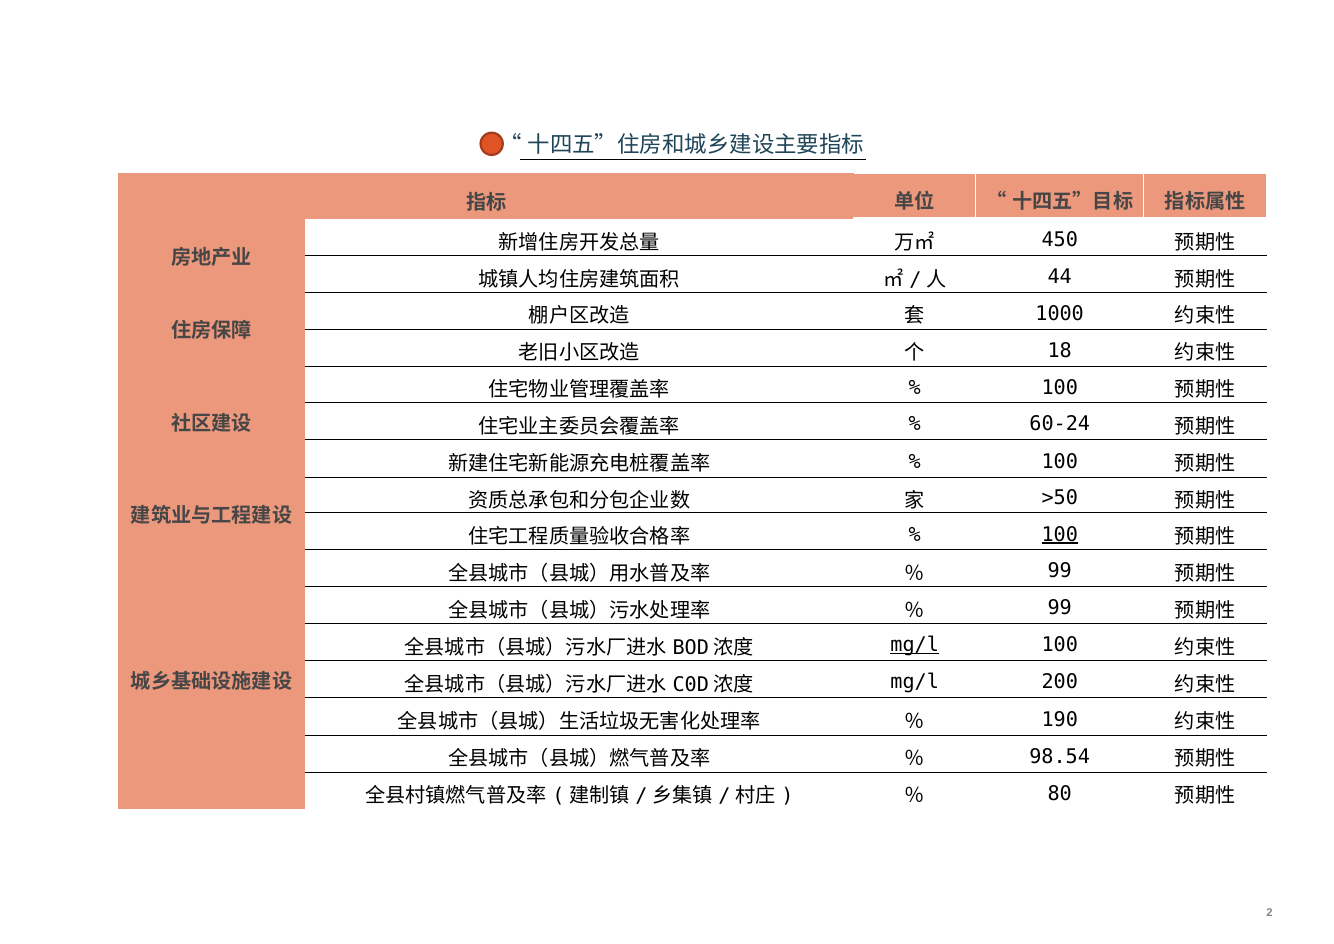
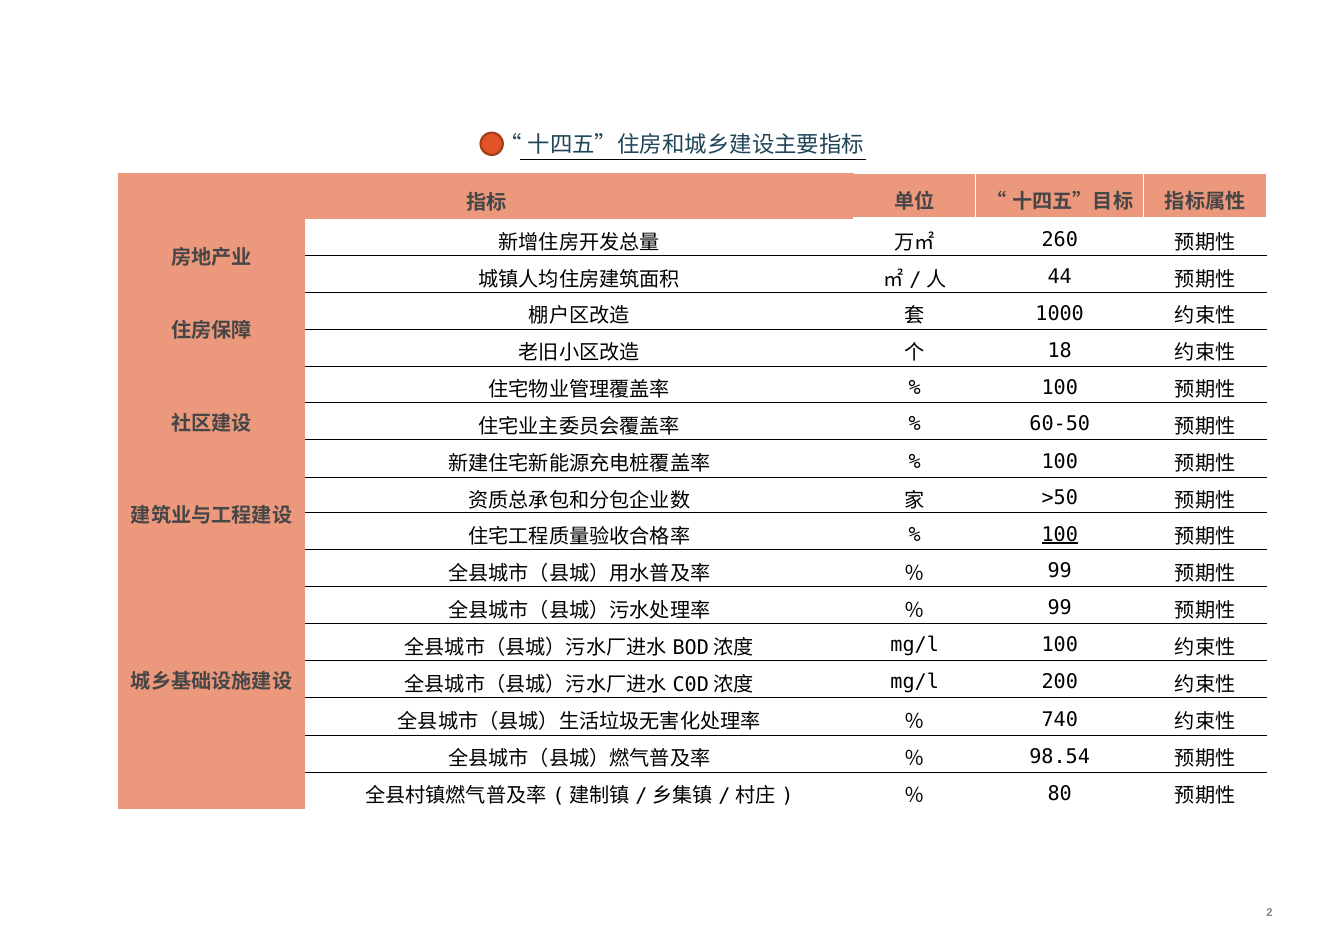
450: 450 -> 260 (1060, 240)
60-24: 60-24 -> 60-50 (1060, 424)
mg/l underline: present -> none (915, 645)
190: 190 -> 740 (1060, 719)
